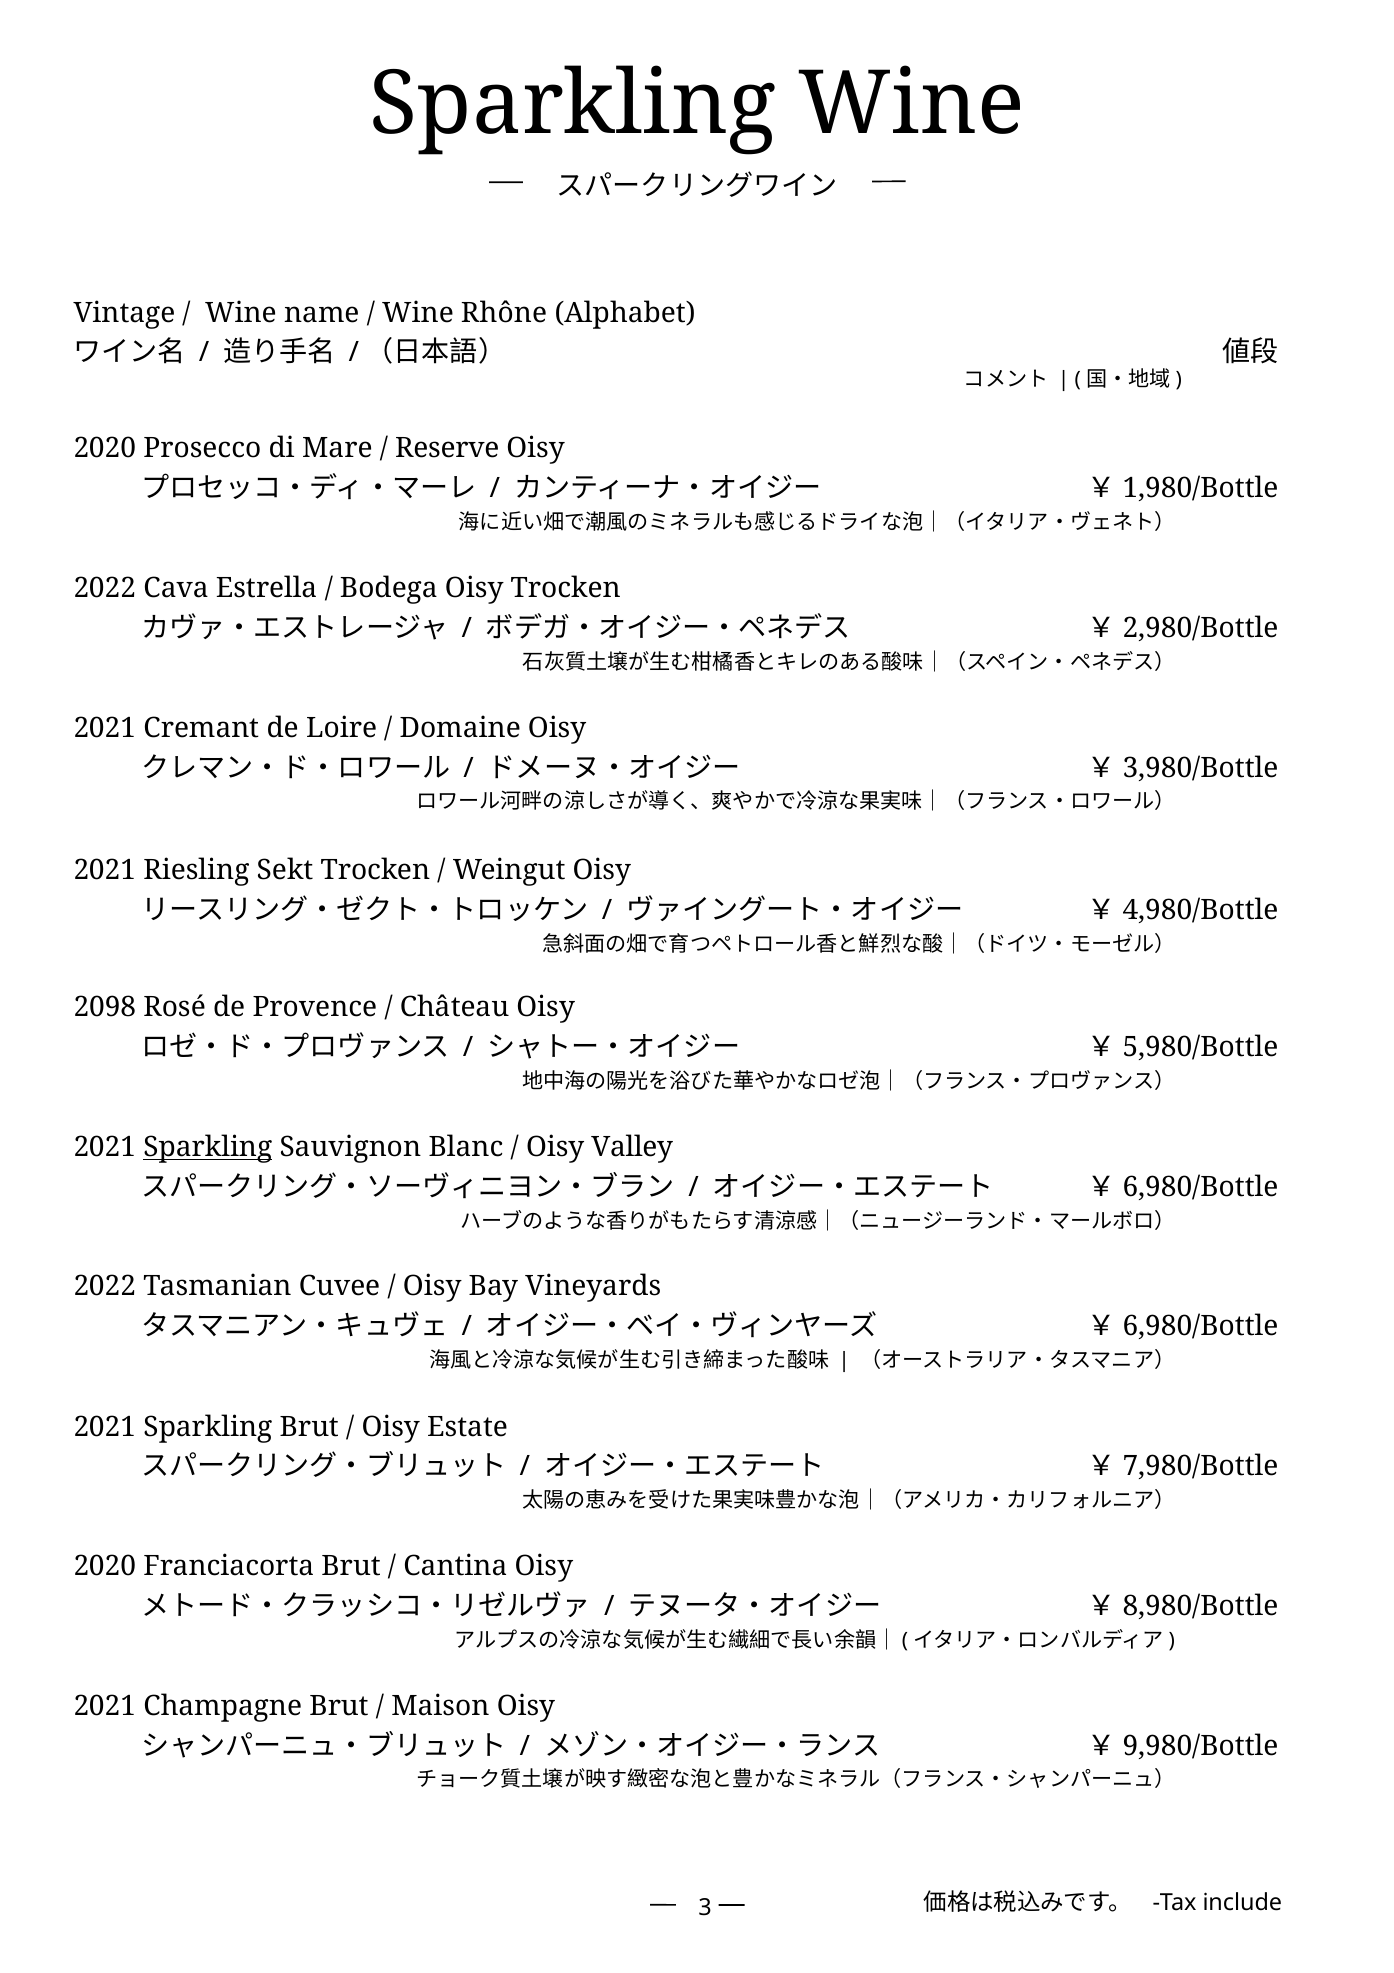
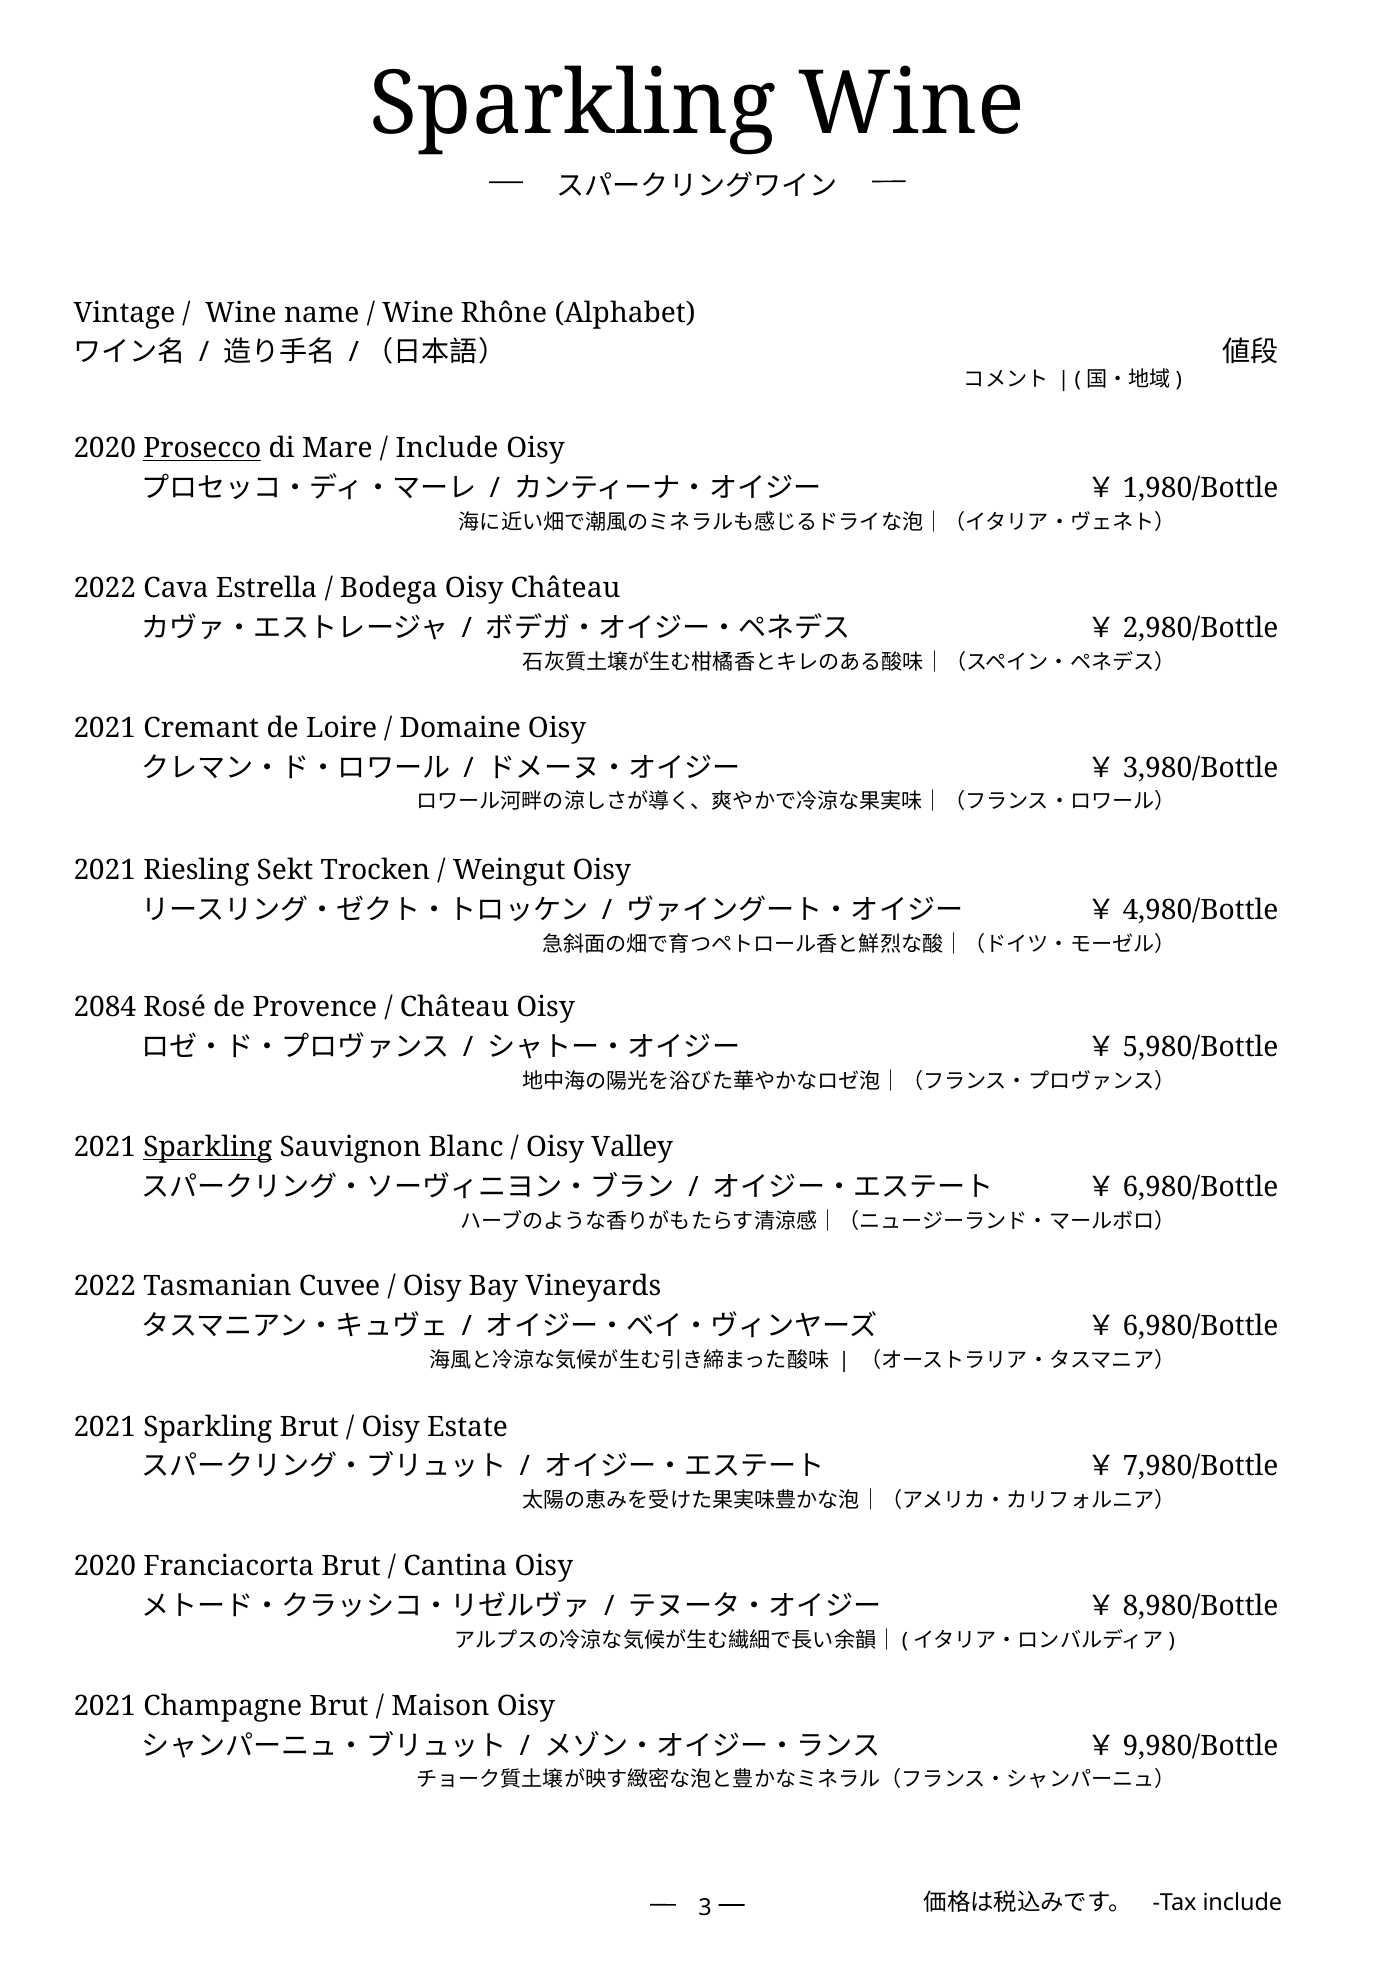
Prosecco underline: none -> present (202, 449)
Reserve: Reserve -> Include (447, 449)
Oisy Trocken: Trocken -> Château (566, 588)
2098: 2098 -> 2084 (105, 1007)
